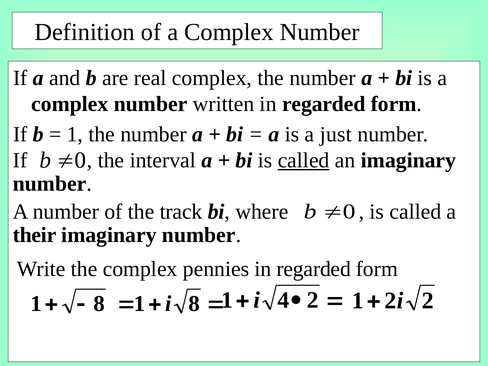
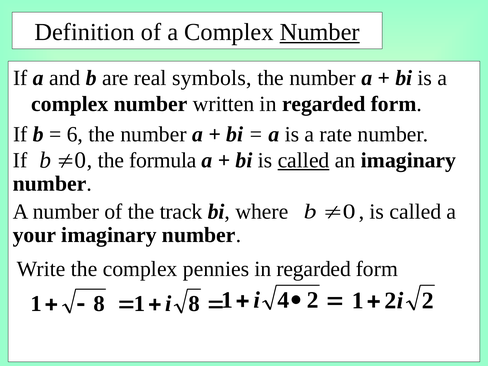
Number underline: none -> present (320, 32)
real complex: complex -> symbols (212, 78)
1: 1 -> 6 (75, 134)
just: just -> rate (336, 134)
interval: interval -> formula (163, 160)
their: their -> your (34, 235)
